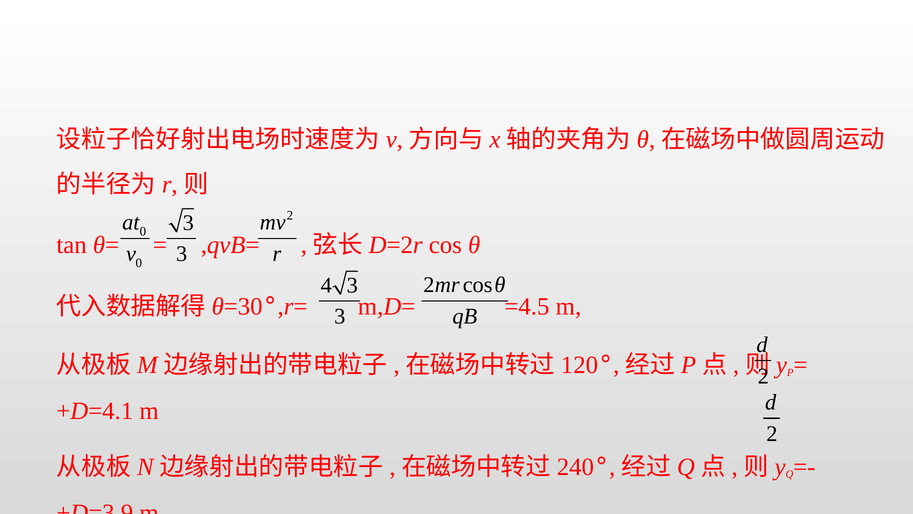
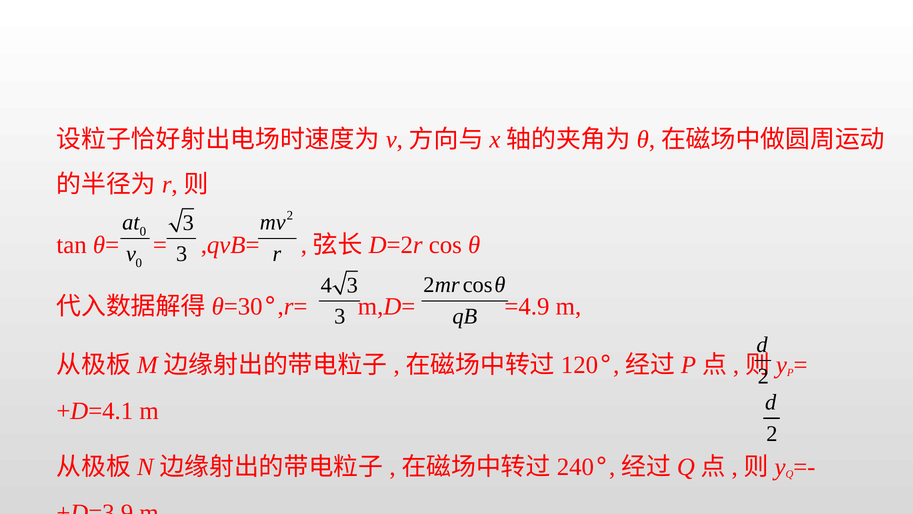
=4.5: =4.5 -> =4.9 (527, 307)
